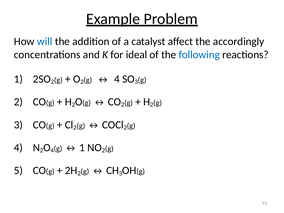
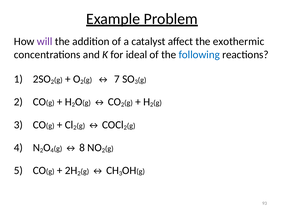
will colour: blue -> purple (45, 41)
accordingly: accordingly -> exothermic (239, 41)
4: 4 -> 7 (117, 79)
1: 1 -> 8 (82, 148)
